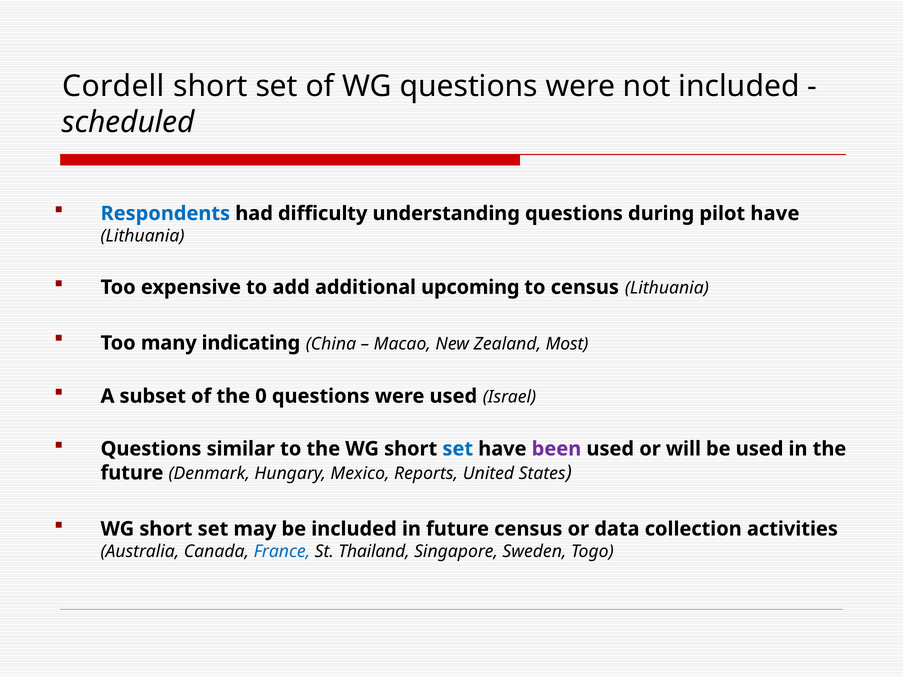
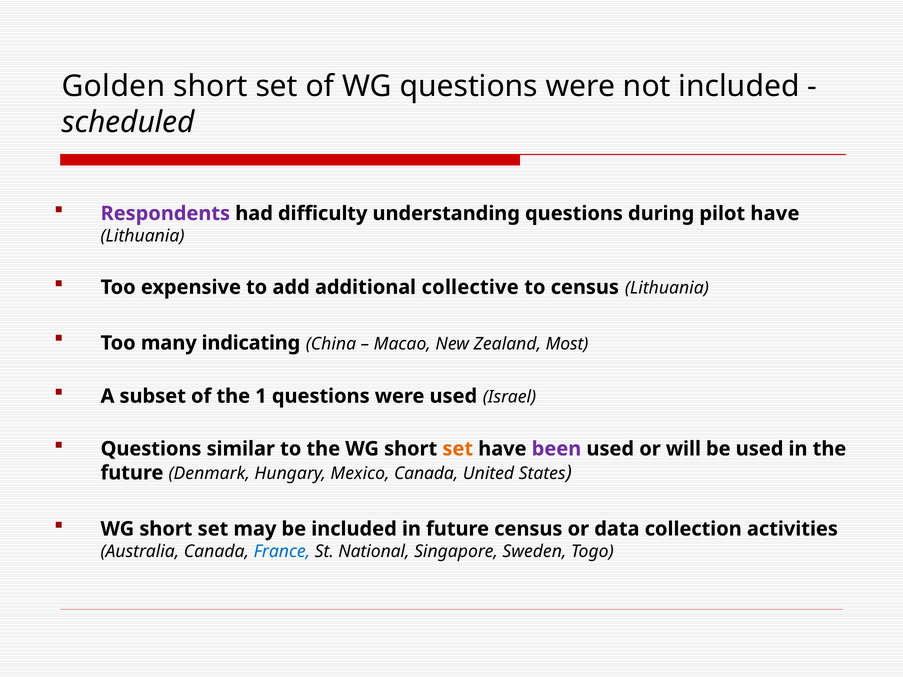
Cordell: Cordell -> Golden (113, 86)
Respondents colour: blue -> purple (165, 214)
upcoming: upcoming -> collective (470, 287)
0: 0 -> 1 (261, 396)
set colour: blue -> orange (458, 449)
Mexico Reports: Reports -> Canada (426, 474)
Thailand: Thailand -> National (374, 552)
